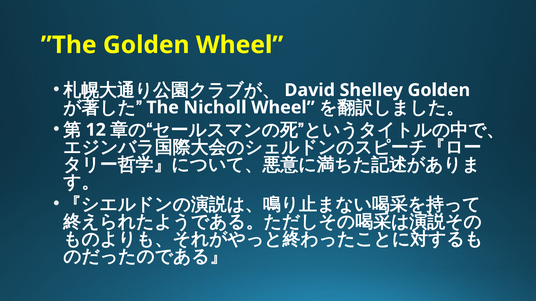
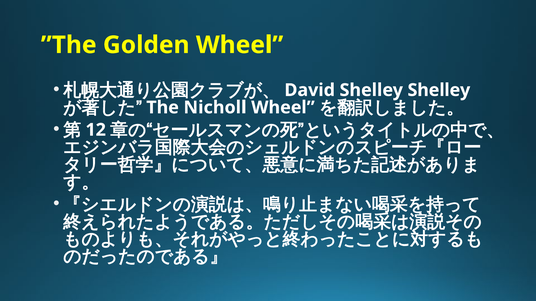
Shelley Golden: Golden -> Shelley (439, 90)
